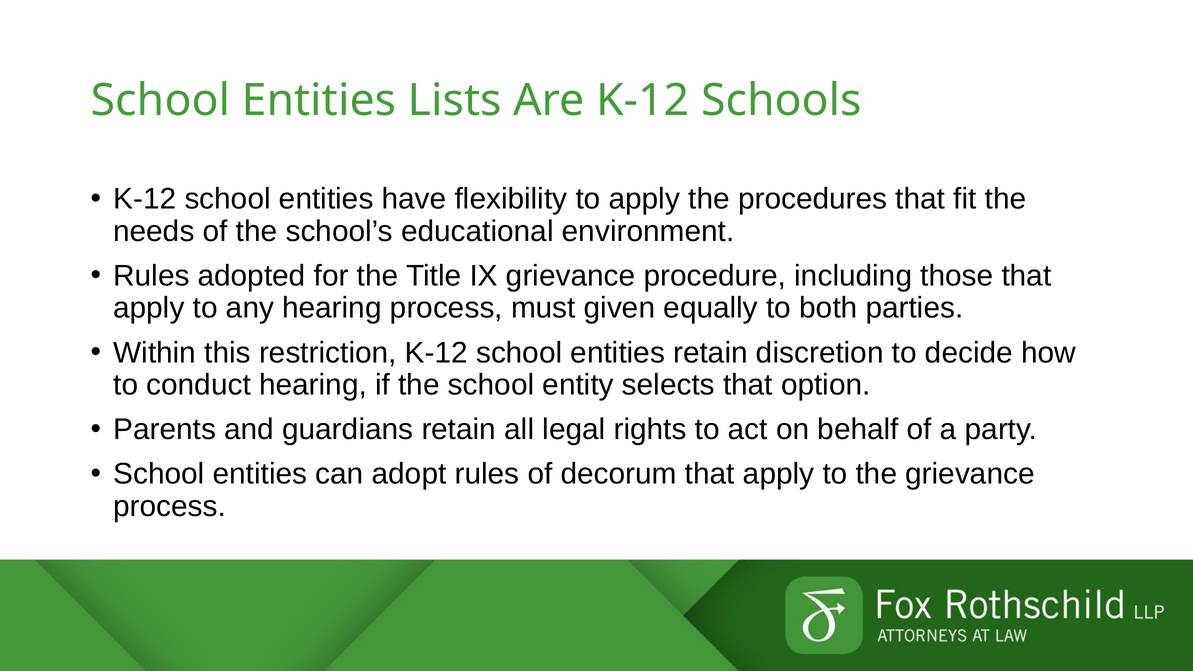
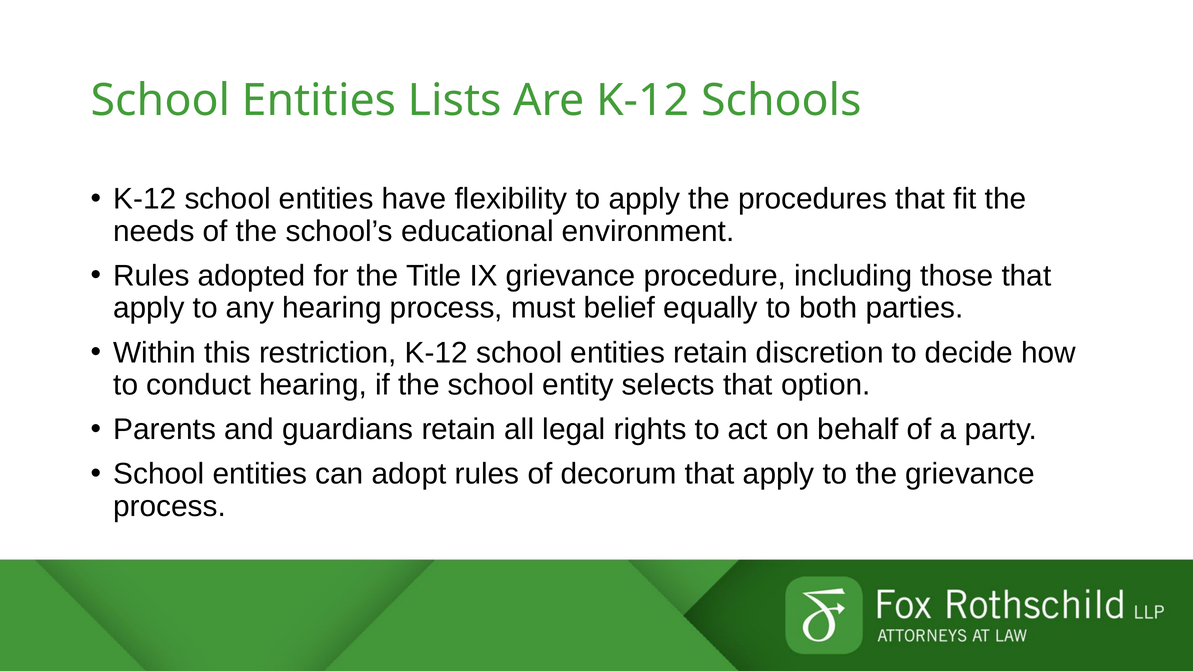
given: given -> belief (620, 308)
